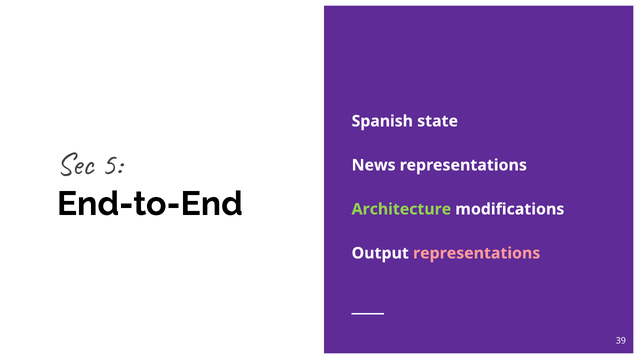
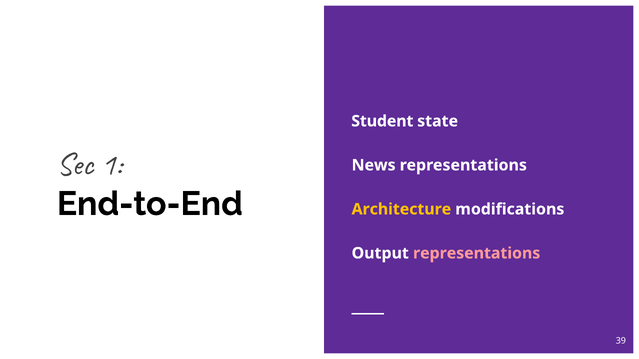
Spanish: Spanish -> Student (382, 121)
5: 5 -> 1 (112, 165)
Architecture colour: light green -> yellow (401, 209)
